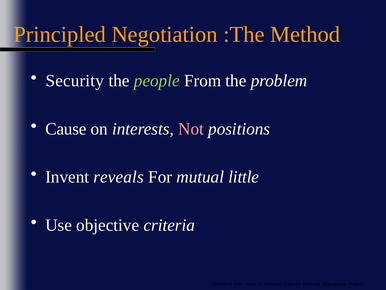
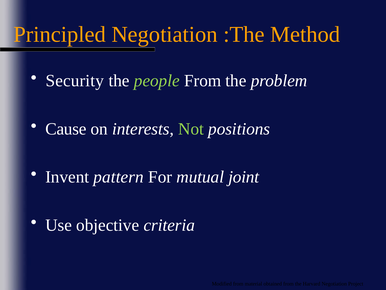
Not colour: pink -> light green (191, 129)
reveals: reveals -> pattern (119, 177)
little: little -> joint (244, 177)
